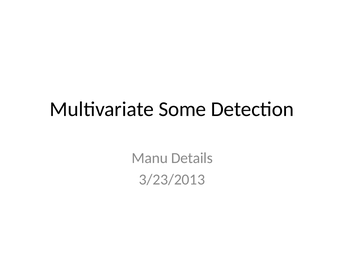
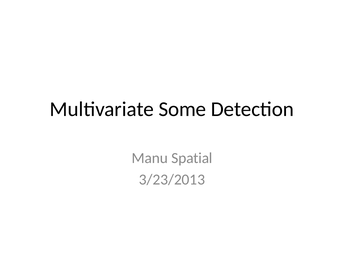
Details: Details -> Spatial (192, 158)
